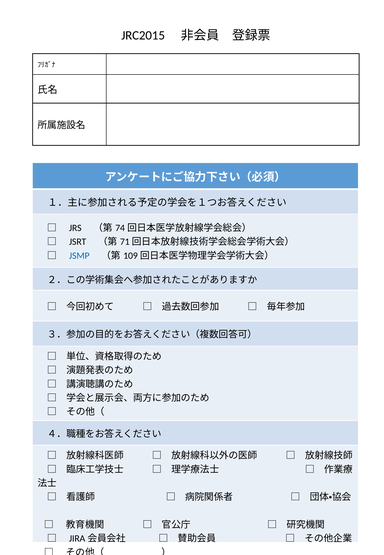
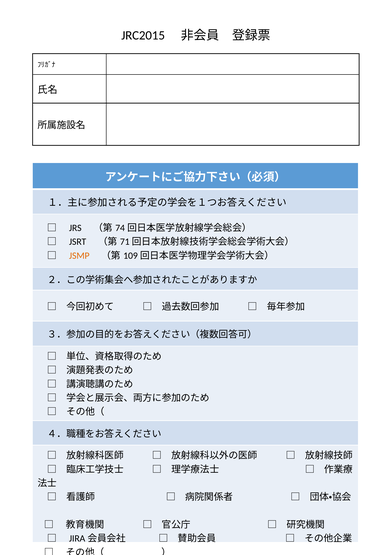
JSMP colour: blue -> orange (79, 255)
